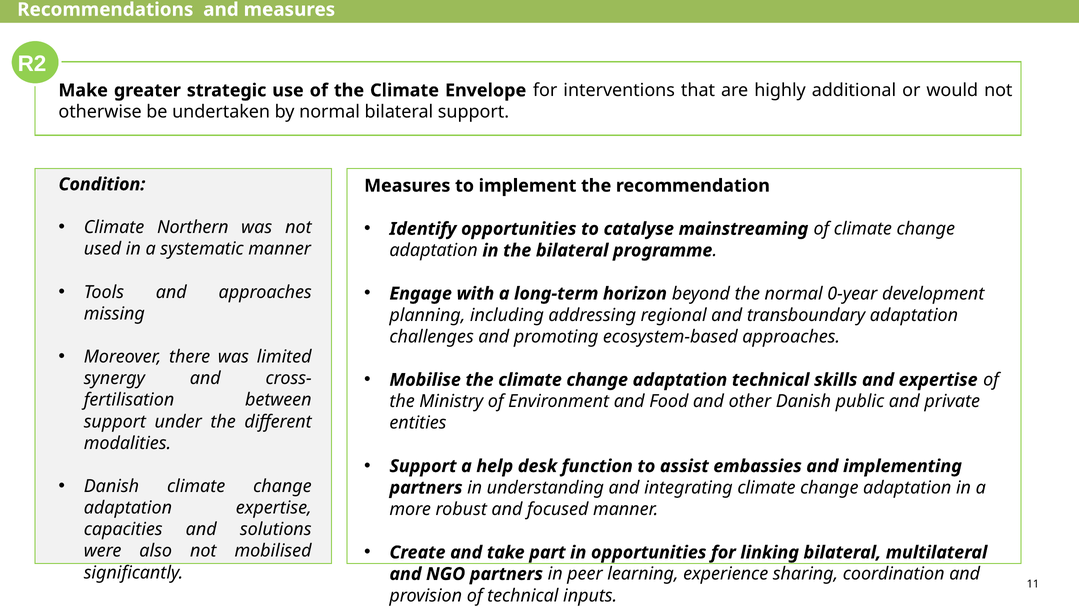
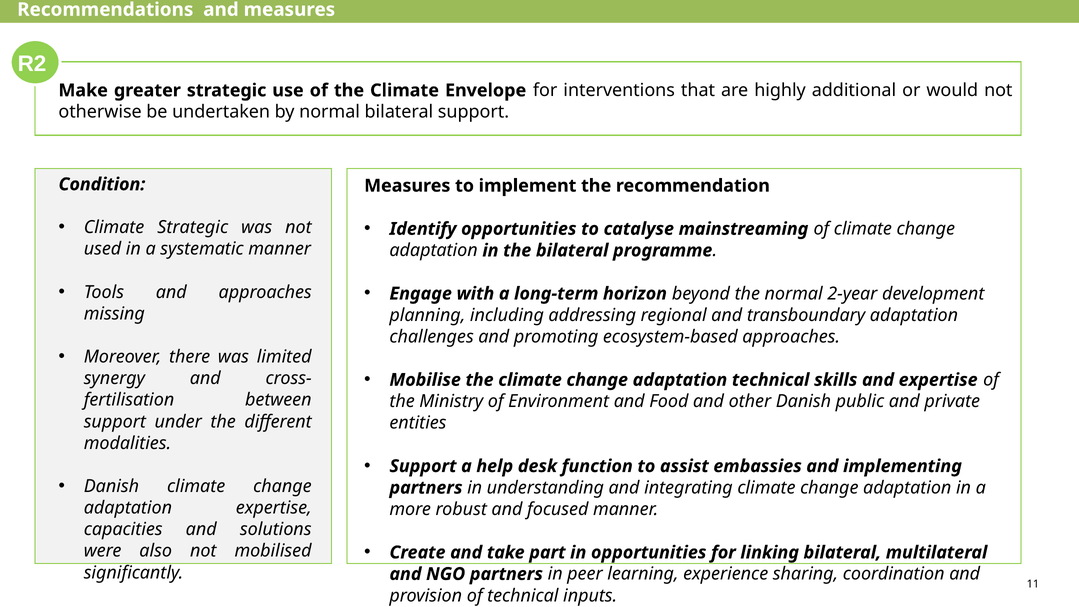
Climate Northern: Northern -> Strategic (193, 227)
0-year: 0-year -> 2-year (852, 294)
